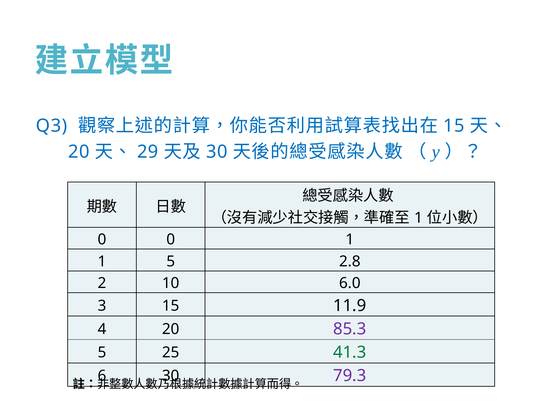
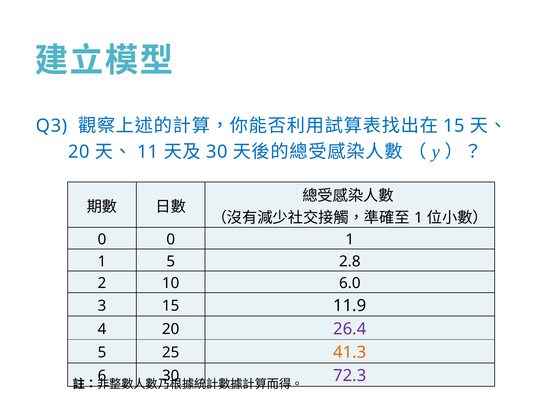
29: 29 -> 11 (148, 152)
85.3: 85.3 -> 26.4 (350, 329)
41.3 colour: green -> orange (350, 353)
79.3: 79.3 -> 72.3 (350, 376)
